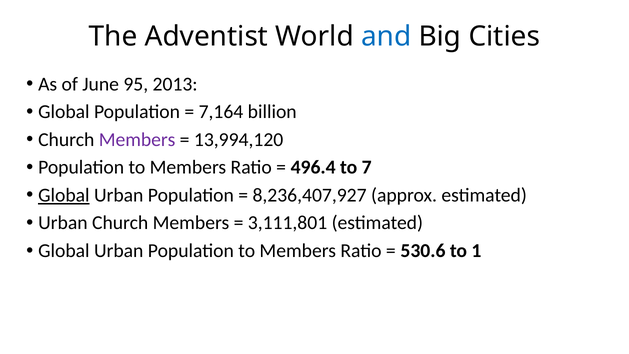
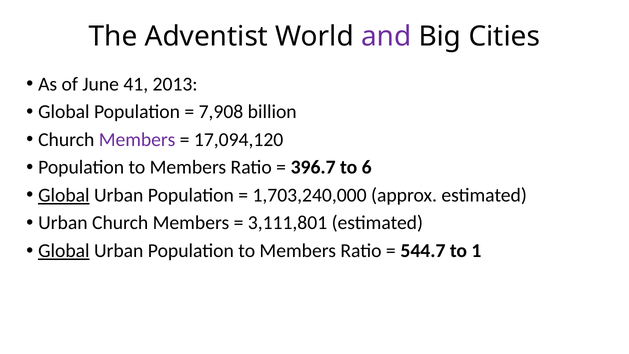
and colour: blue -> purple (386, 37)
95: 95 -> 41 (136, 84)
7,164: 7,164 -> 7,908 (221, 112)
13,994,120: 13,994,120 -> 17,094,120 (239, 140)
496.4: 496.4 -> 396.7 (313, 167)
7: 7 -> 6 (367, 167)
8,236,407,927: 8,236,407,927 -> 1,703,240,000 (310, 195)
Global underline: none -> present (64, 251)
530.6: 530.6 -> 544.7 (423, 251)
